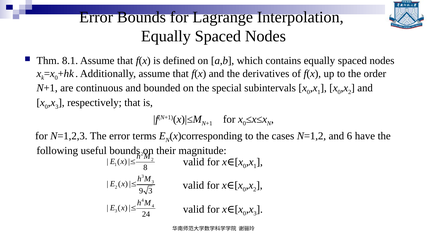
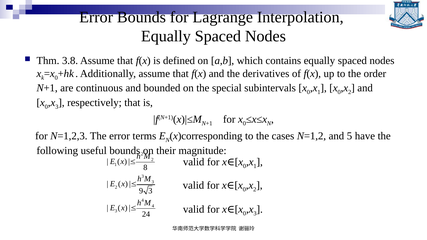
8.1: 8.1 -> 3.8 (70, 61)
6: 6 -> 5 (349, 136)
